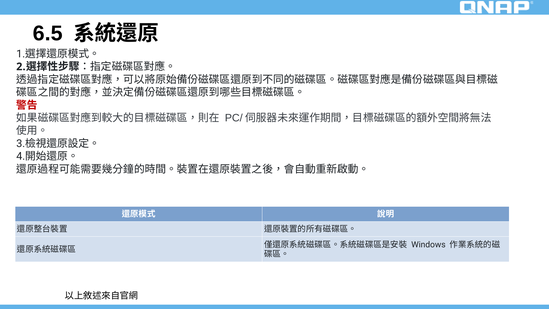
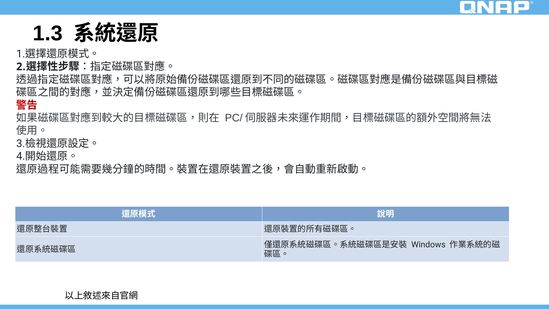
6.5: 6.5 -> 1.3 (48, 34)
